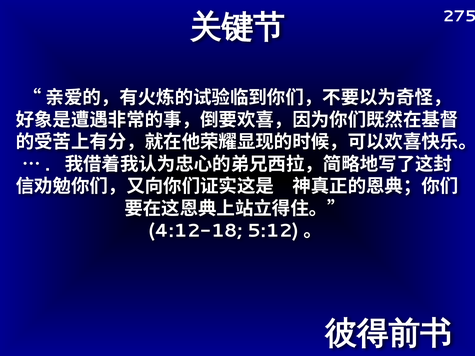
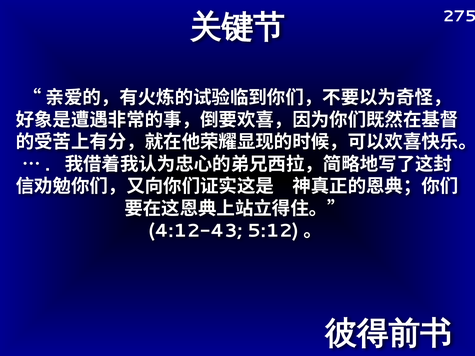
4:12-18: 4:12-18 -> 4:12-43 (195, 231)
